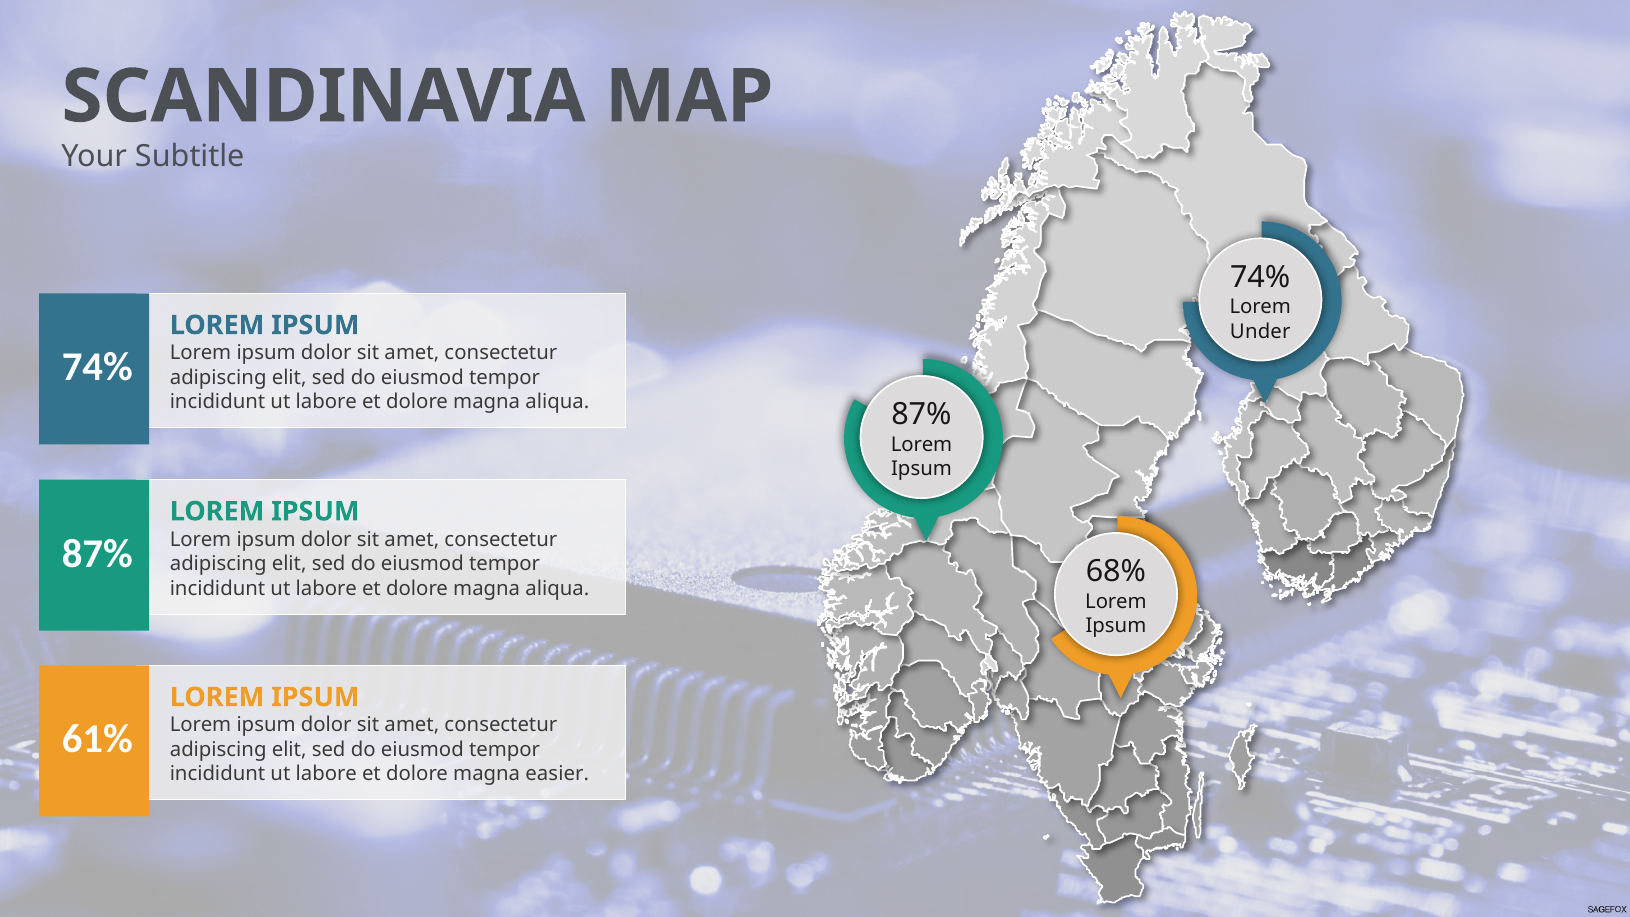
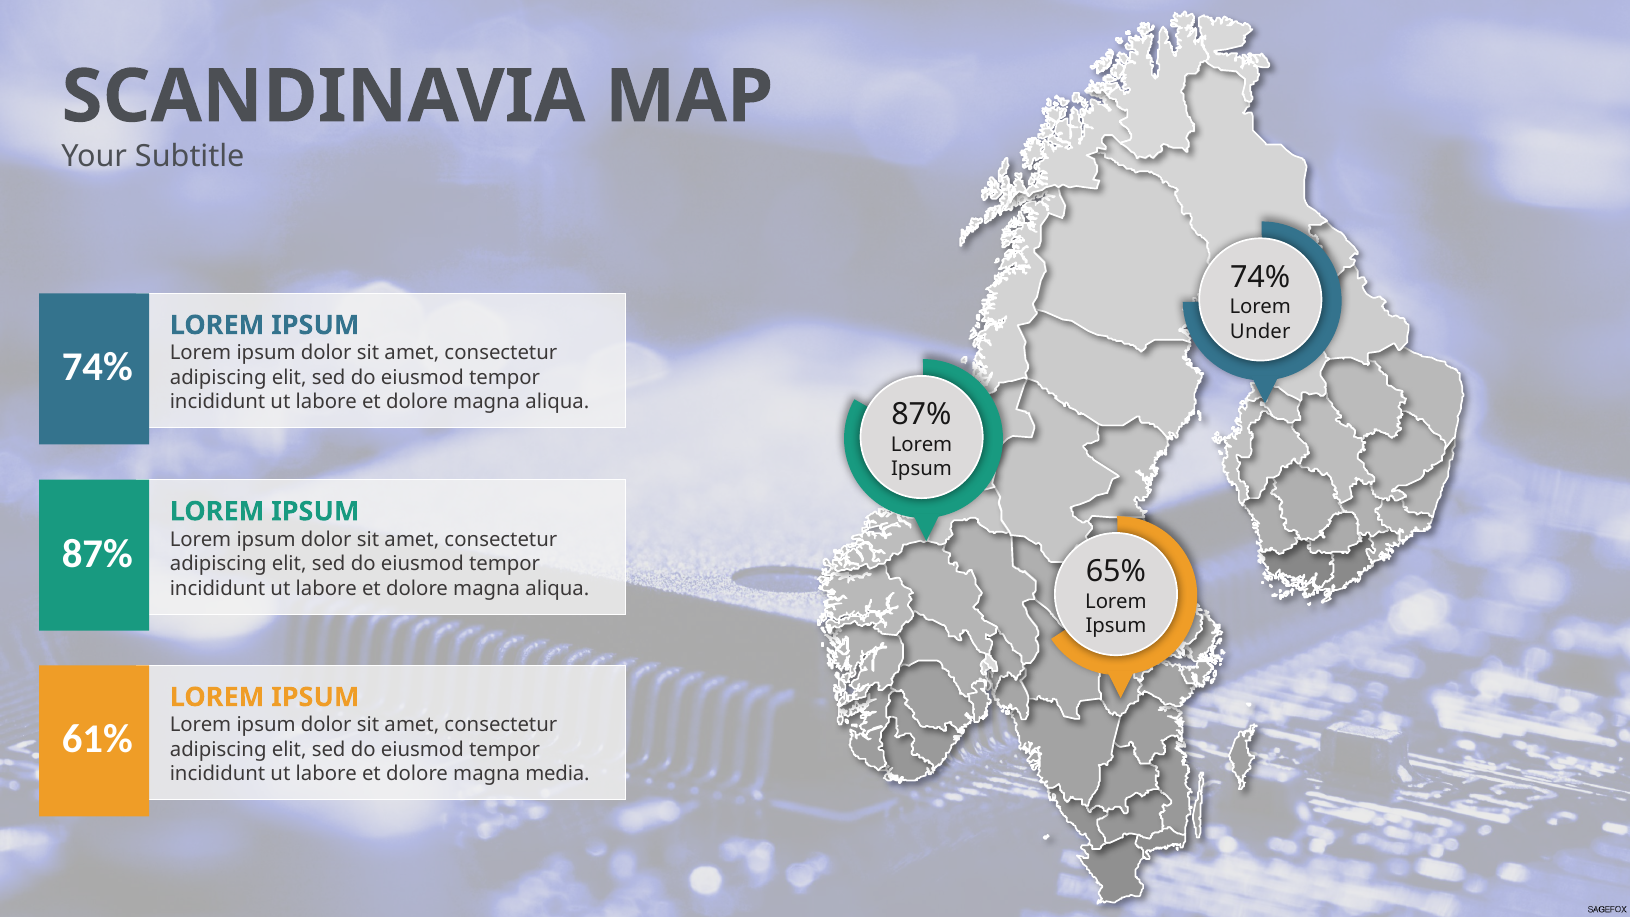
68%: 68% -> 65% (1116, 572)
easier: easier -> media (557, 774)
